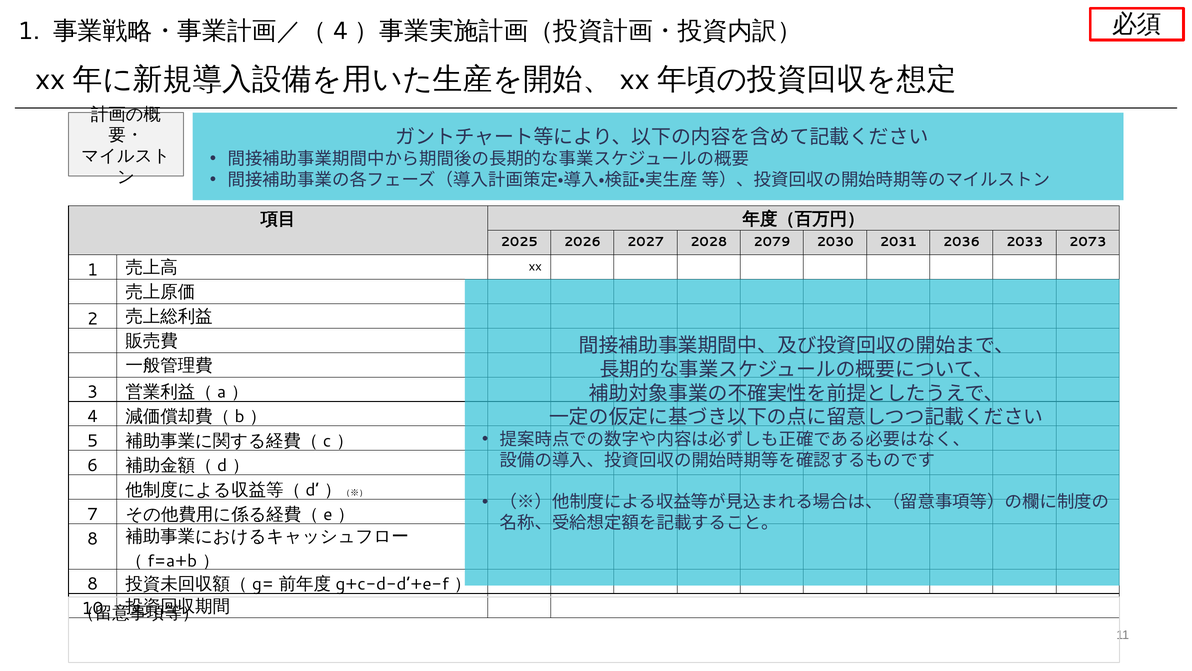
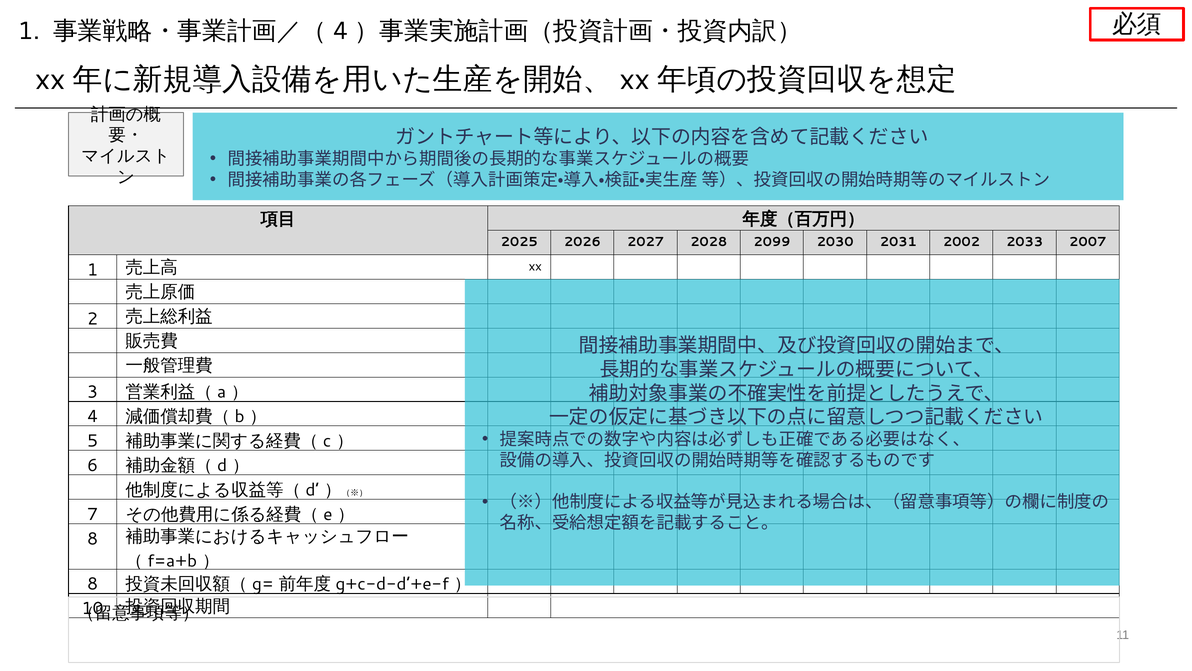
2079: 2079 -> 2099 (772, 242)
2036: 2036 -> 2002 (961, 242)
2073: 2073 -> 2007 (1088, 242)
